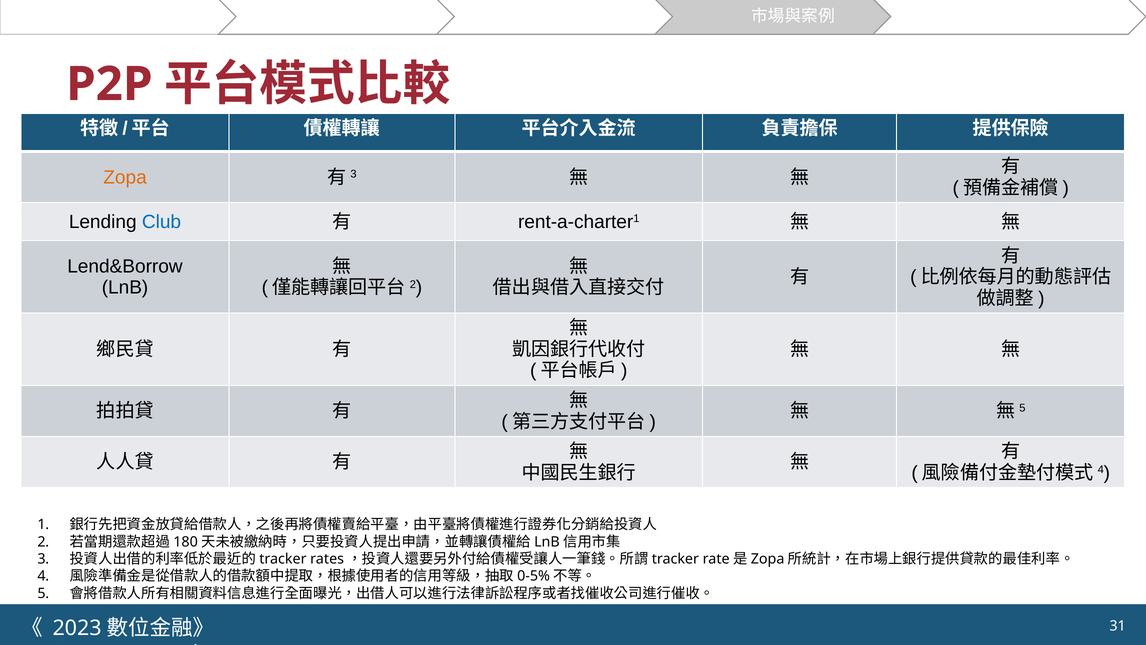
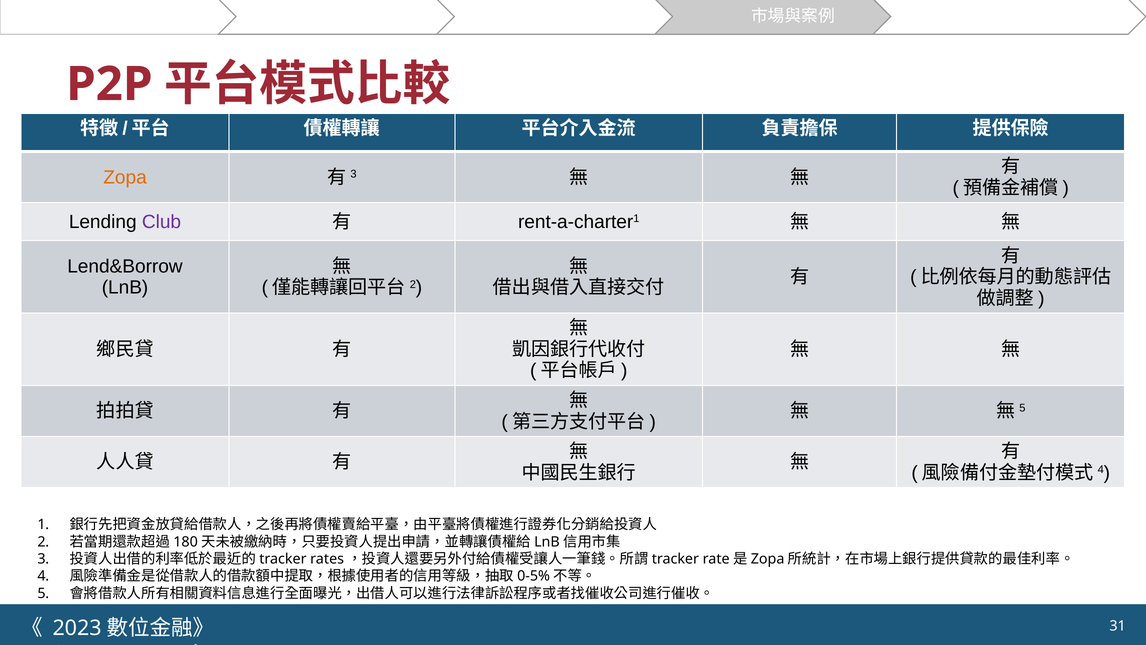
Club colour: blue -> purple (162, 222)
